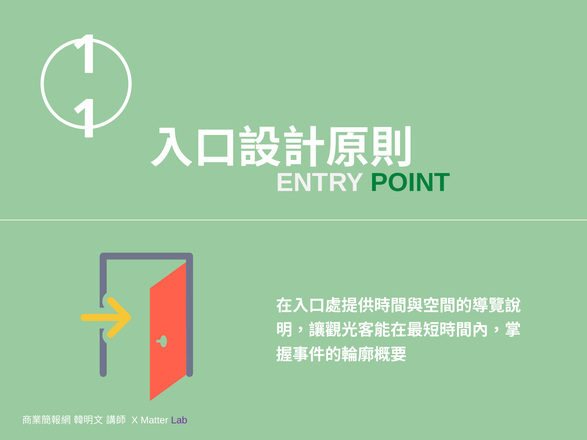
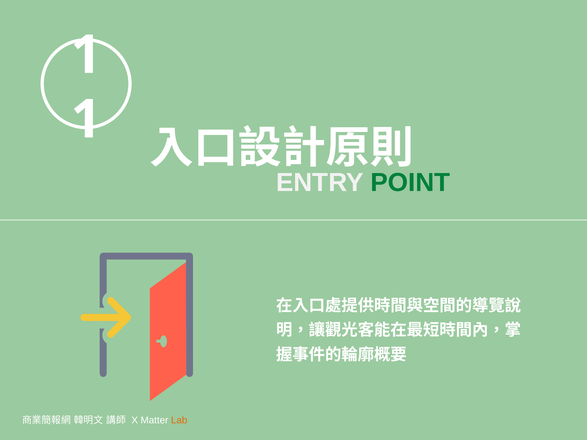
Lab colour: purple -> orange (179, 420)
